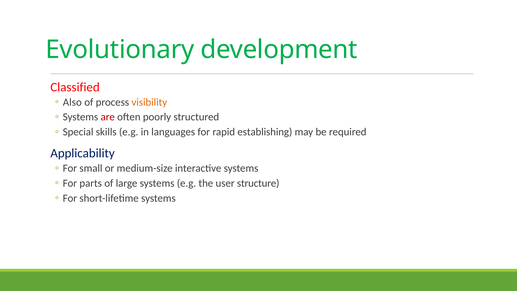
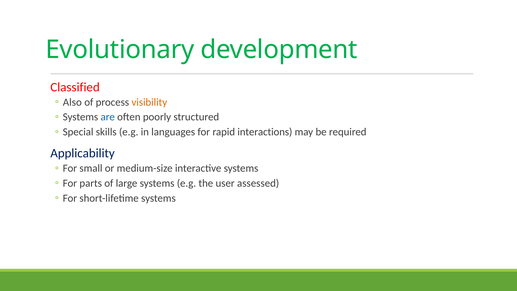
are colour: red -> blue (108, 117)
establishing: establishing -> interactions (265, 132)
structure: structure -> assessed (258, 183)
